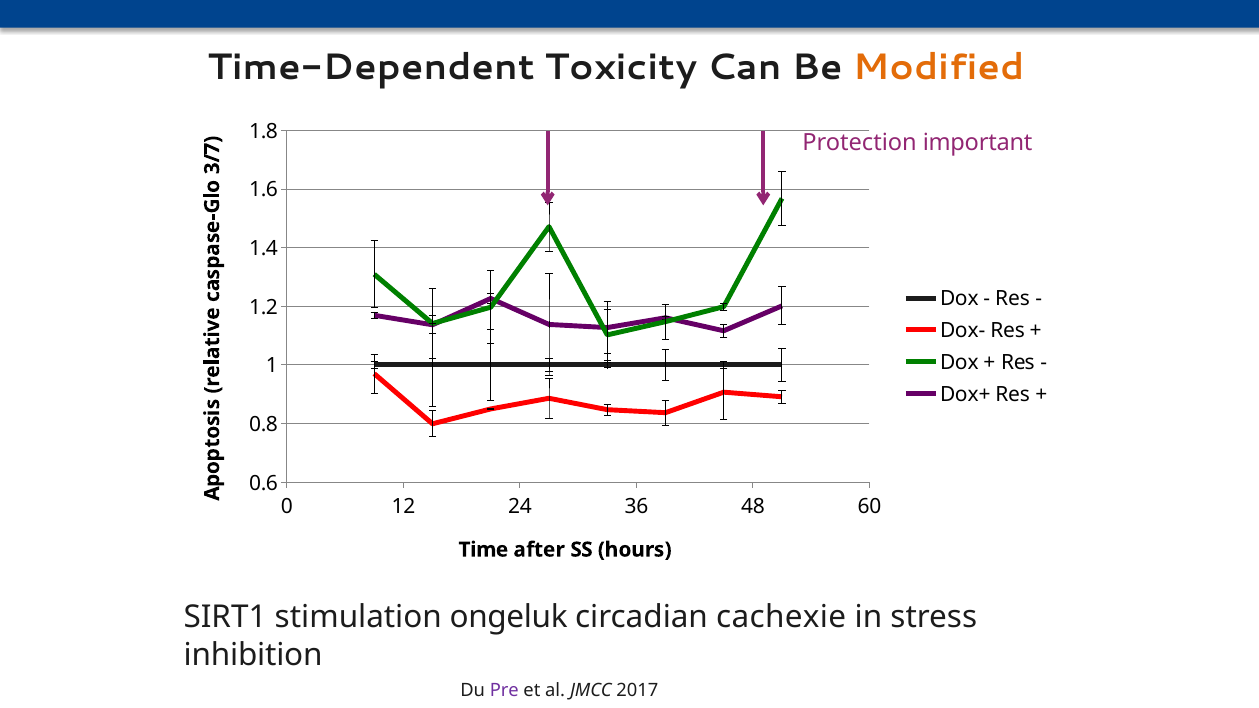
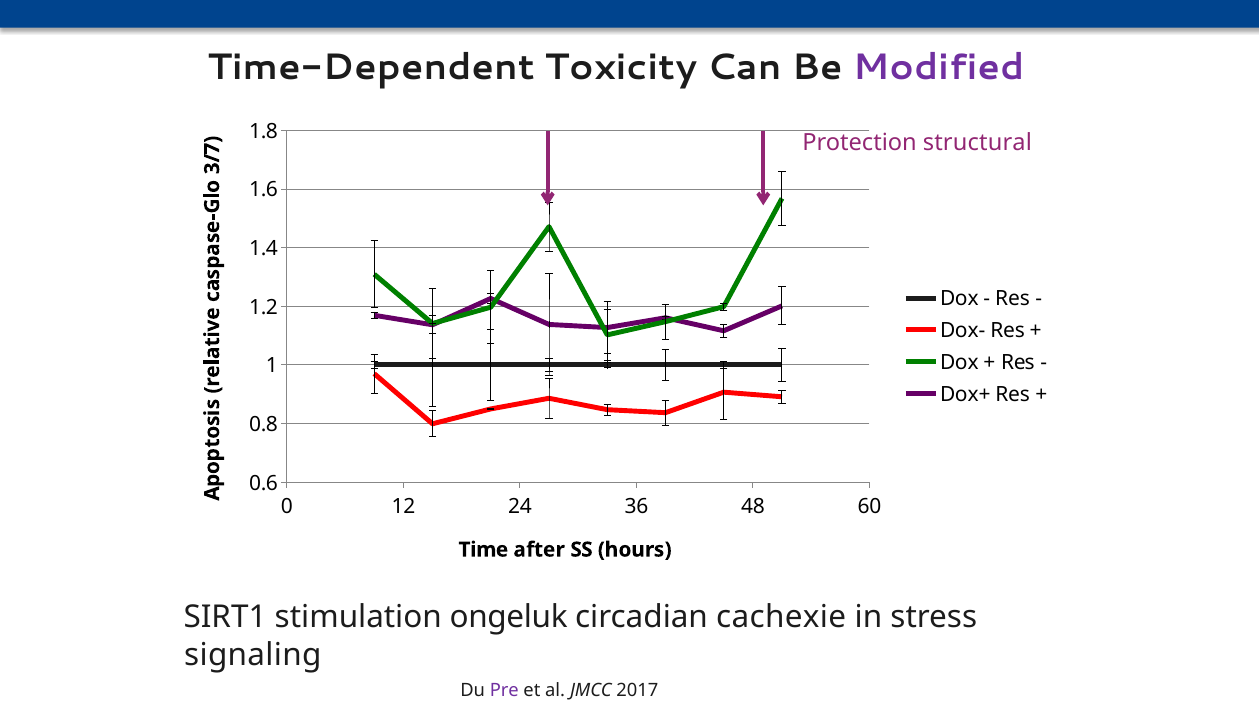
Modified colour: orange -> purple (939, 68)
important: important -> structural (977, 143)
inhibition: inhibition -> signaling (253, 655)
